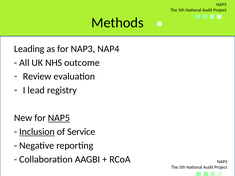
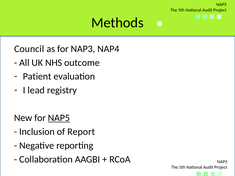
Leading: Leading -> Council (29, 49)
Review: Review -> Patient (37, 77)
Inclusion underline: present -> none (37, 132)
Service: Service -> Report (81, 132)
